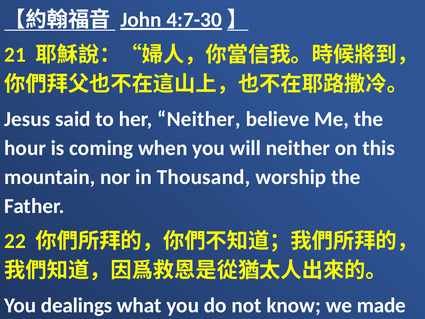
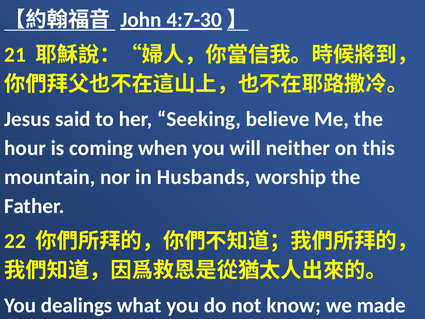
her Neither: Neither -> Seeking (199, 119)
Thousand: Thousand -> Husbands (204, 177)
